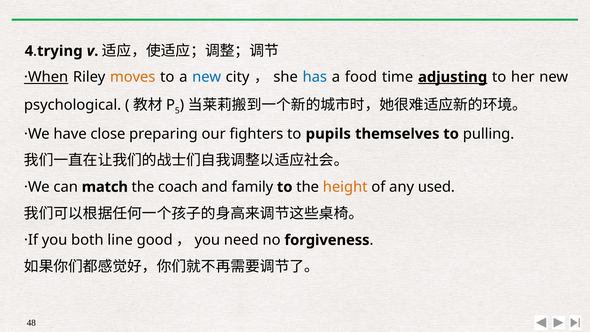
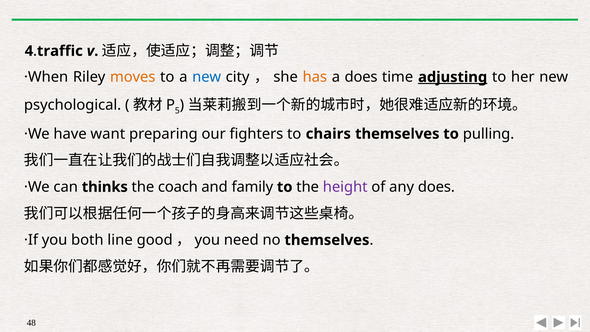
trying: trying -> traffic (60, 51)
·When underline: present -> none (46, 77)
has colour: blue -> orange (315, 77)
a food: food -> does (361, 77)
close: close -> want (108, 134)
pupils: pupils -> chairs (328, 134)
match: match -> thinks (105, 187)
height colour: orange -> purple (345, 187)
any used: used -> does (436, 187)
no forgiveness: forgiveness -> themselves (327, 240)
